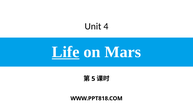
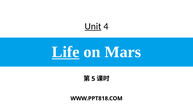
Unit underline: none -> present (93, 26)
